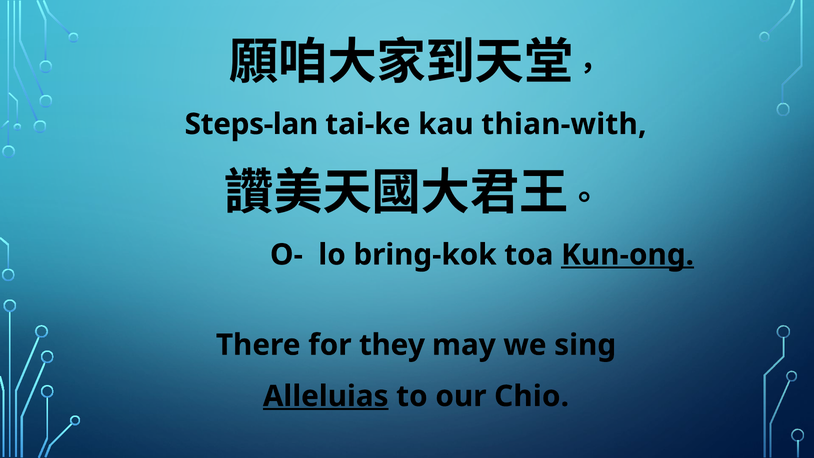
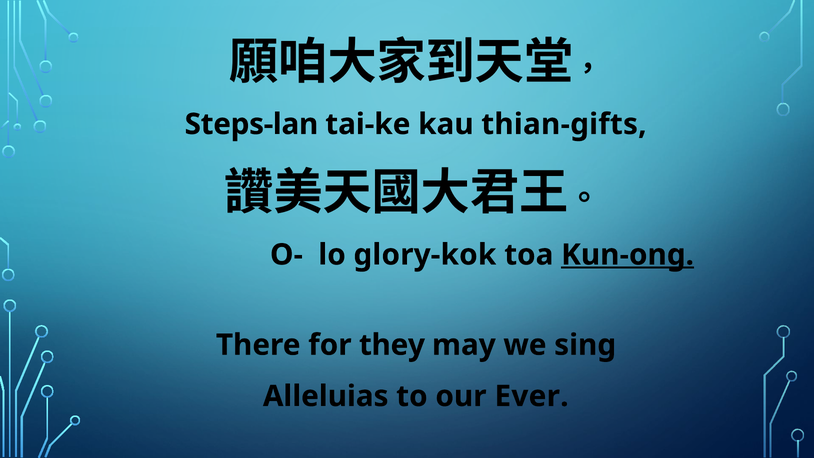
thian-with: thian-with -> thian-gifts (564, 124)
bring-kok: bring-kok -> glory-kok (425, 255)
Alleluias underline: present -> none (326, 396)
Chio: Chio -> Ever (532, 396)
